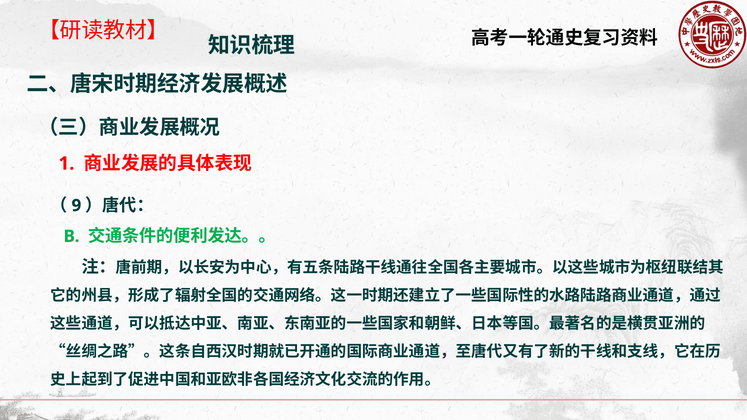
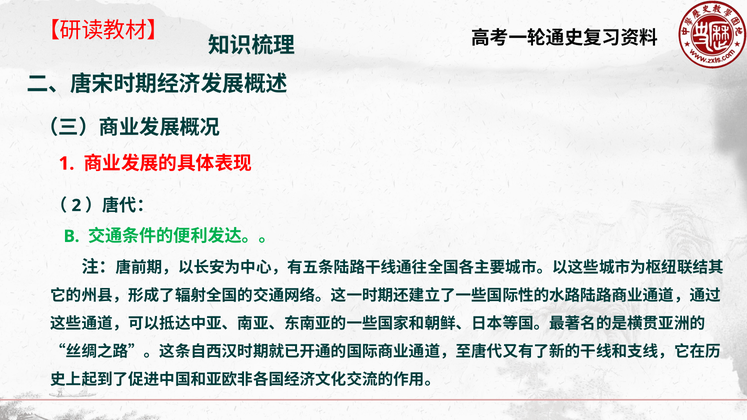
9: 9 -> 2 (76, 206)
